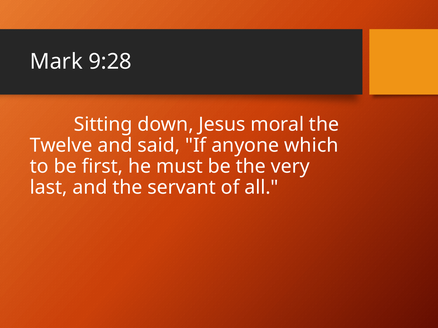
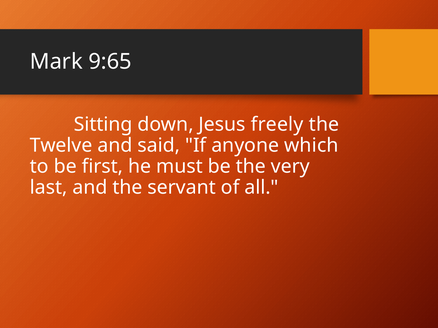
9:28: 9:28 -> 9:65 (110, 62)
moral: moral -> freely (277, 125)
